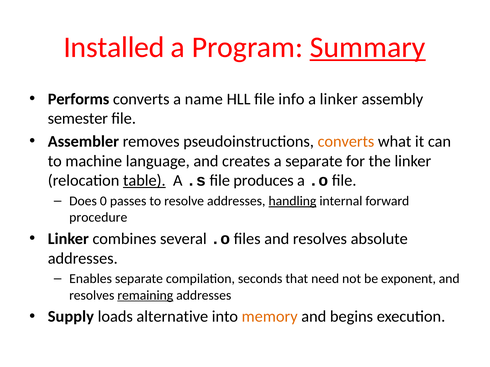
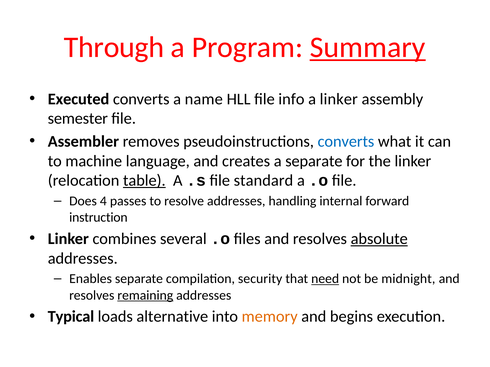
Installed: Installed -> Through (114, 47)
Performs: Performs -> Executed (79, 99)
converts colour: orange -> blue (346, 142)
produces: produces -> standard (263, 181)
0: 0 -> 4 (103, 201)
handling underline: present -> none (292, 201)
procedure: procedure -> instruction (98, 218)
absolute underline: none -> present (379, 239)
seconds: seconds -> security (260, 279)
need underline: none -> present (325, 279)
exponent: exponent -> midnight (408, 279)
Supply: Supply -> Typical (71, 317)
